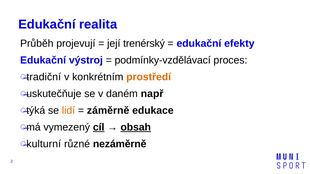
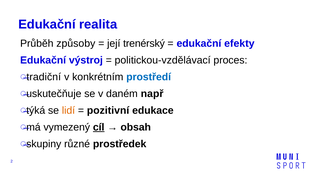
projevují: projevují -> způsoby (76, 43)
podmínky-vzdělávací: podmínky-vzdělávací -> politickou-vzdělávací (163, 60)
prostředí colour: orange -> blue (149, 77)
záměrně: záměrně -> pozitivní (108, 111)
obsah underline: present -> none (136, 127)
kulturní: kulturní -> skupiny (44, 144)
nezáměrně: nezáměrně -> prostředek (120, 144)
